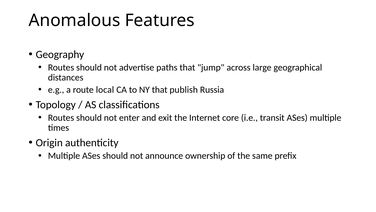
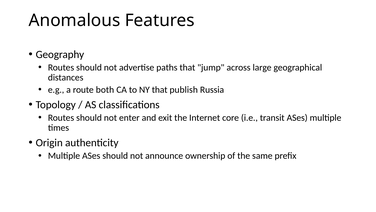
local: local -> both (105, 90)
